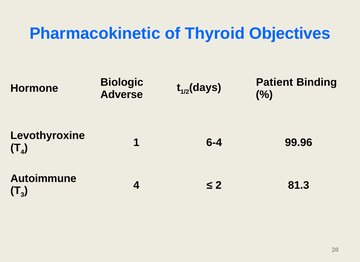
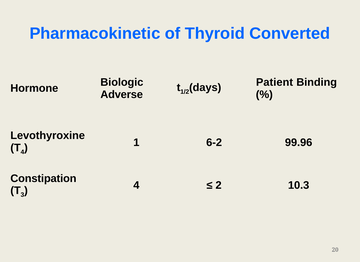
Objectives: Objectives -> Converted (290, 33)
6-4: 6-4 -> 6-2 (214, 142)
Autoimmune: Autoimmune -> Constipation (43, 178)
81.3: 81.3 -> 10.3 (299, 185)
